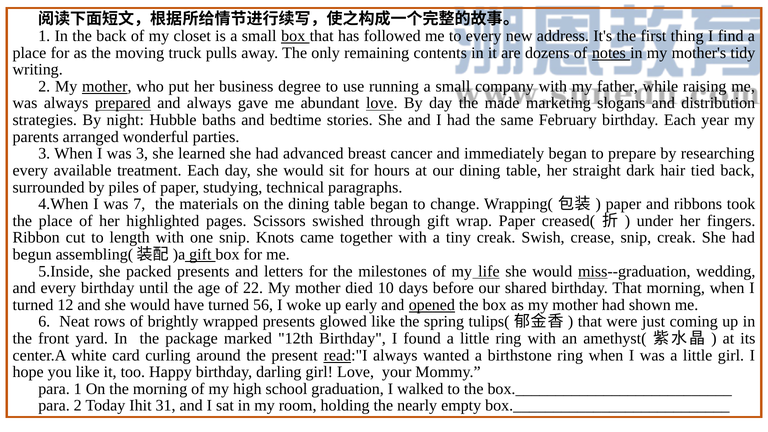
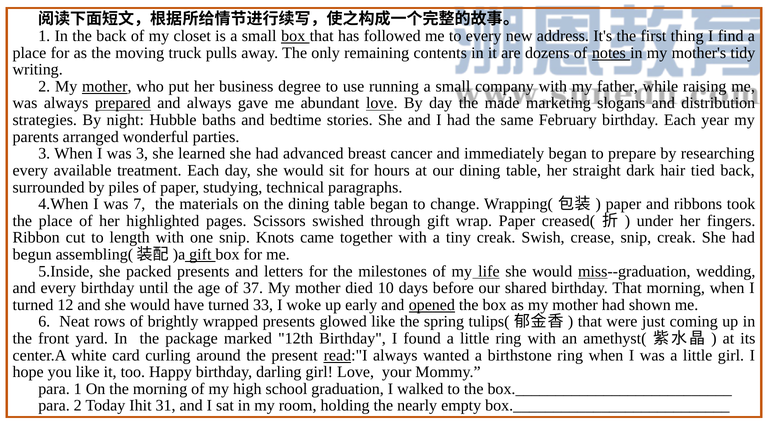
22: 22 -> 37 (253, 288)
56: 56 -> 33 (263, 305)
